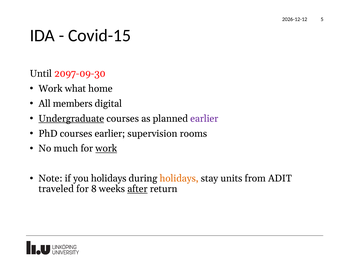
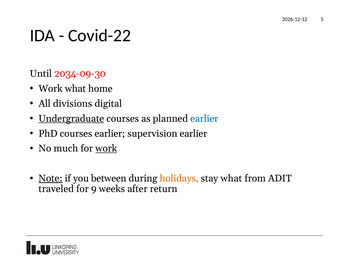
Covid-15: Covid-15 -> Covid-22 (100, 35)
2097-09-30: 2097-09-30 -> 2034-09-30 (80, 73)
members: members -> divisions (73, 103)
earlier colour: purple -> blue (204, 118)
supervision rooms: rooms -> earlier (193, 133)
Note underline: none -> present (50, 178)
you holidays: holidays -> between (109, 178)
stay units: units -> what (231, 178)
8: 8 -> 9 (94, 188)
after underline: present -> none (137, 188)
